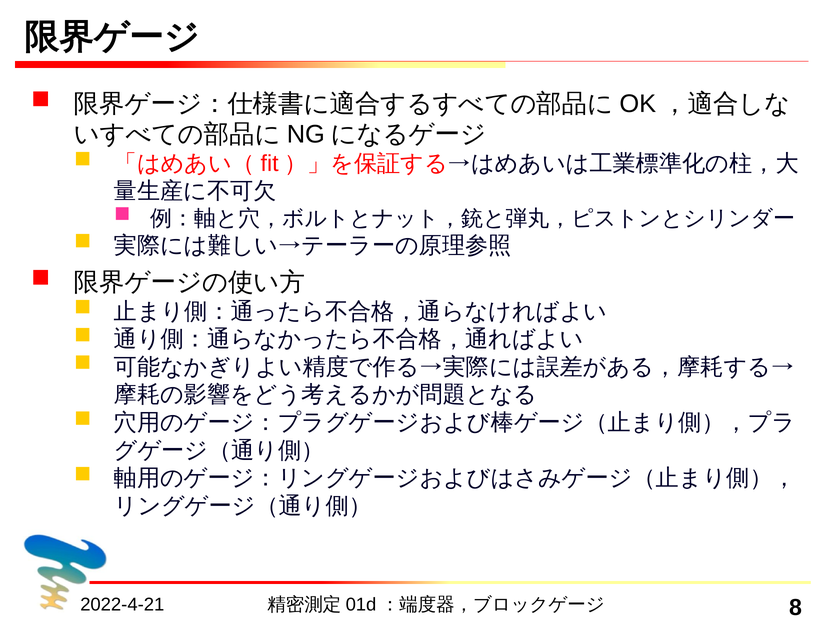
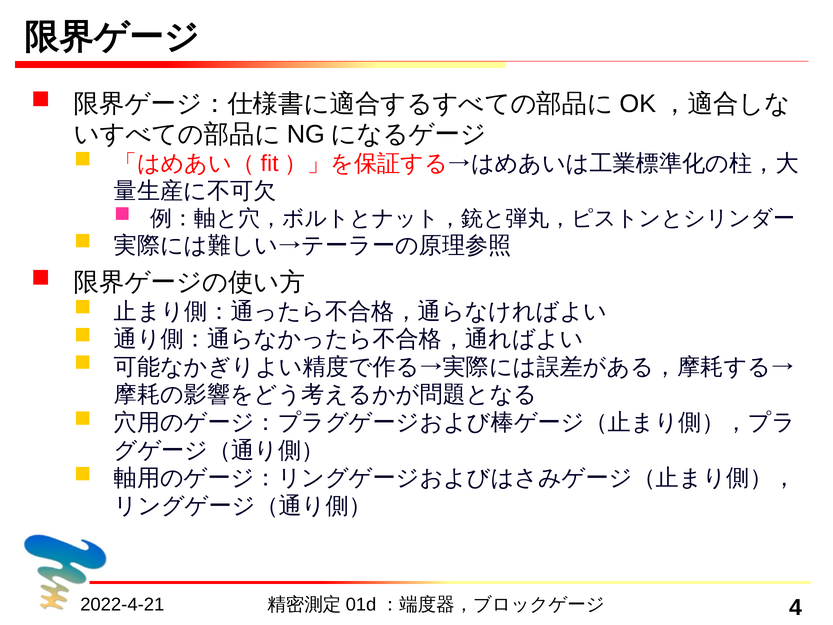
8: 8 -> 4 (795, 608)
